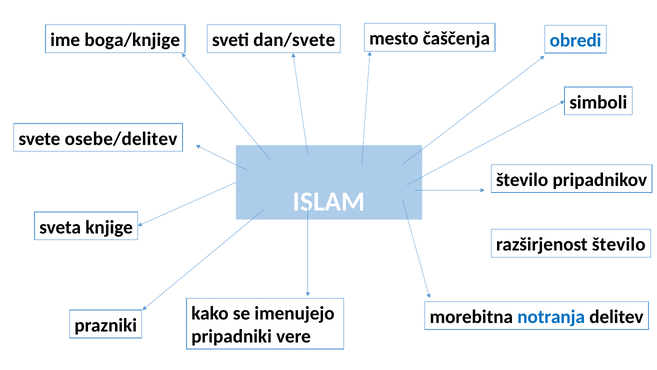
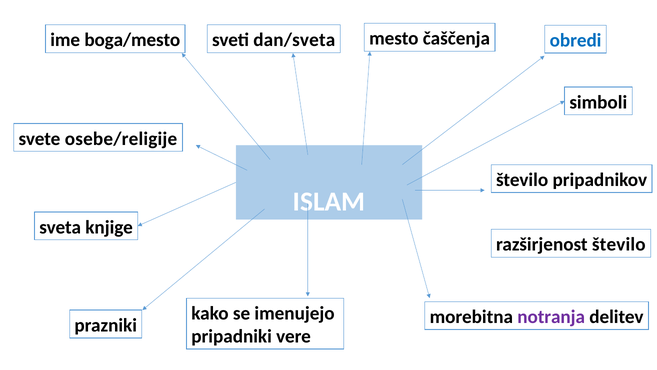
boga/knjige: boga/knjige -> boga/mesto (132, 40)
dan/svete: dan/svete -> dan/sveta (294, 40)
osebe/delitev: osebe/delitev -> osebe/religije (121, 139)
notranja colour: blue -> purple (551, 317)
